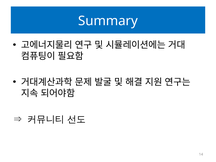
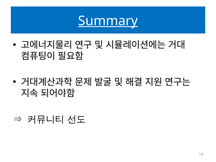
Summary underline: none -> present (108, 21)
